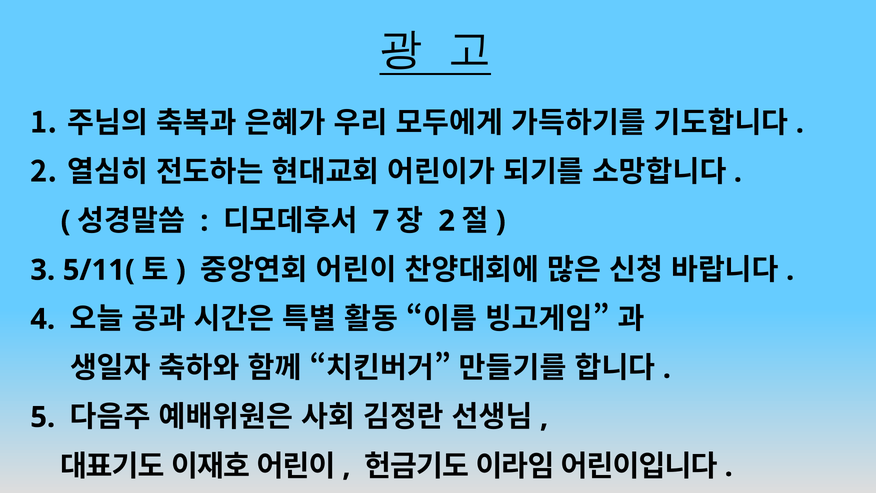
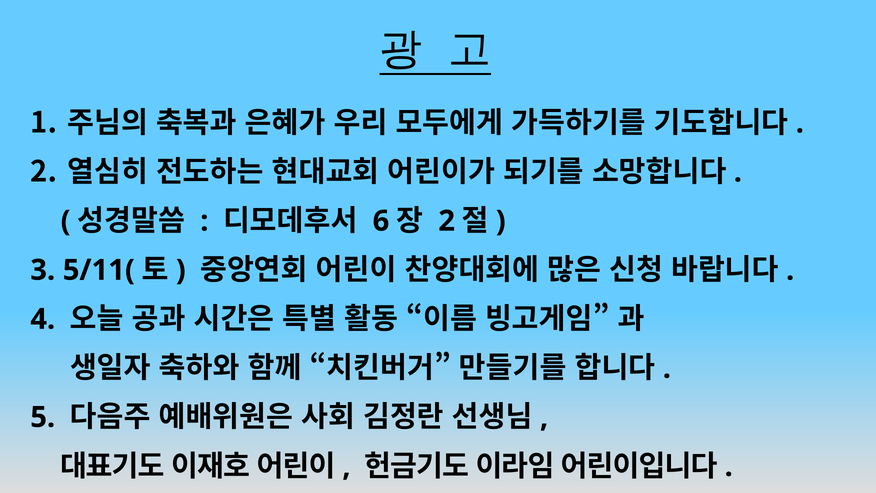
7: 7 -> 6 (381, 221)
